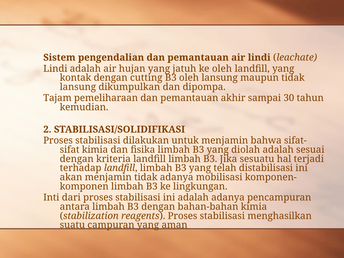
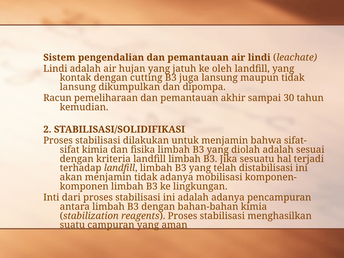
B3 oleh: oleh -> juga (189, 78)
Tajam: Tajam -> Racun (57, 98)
